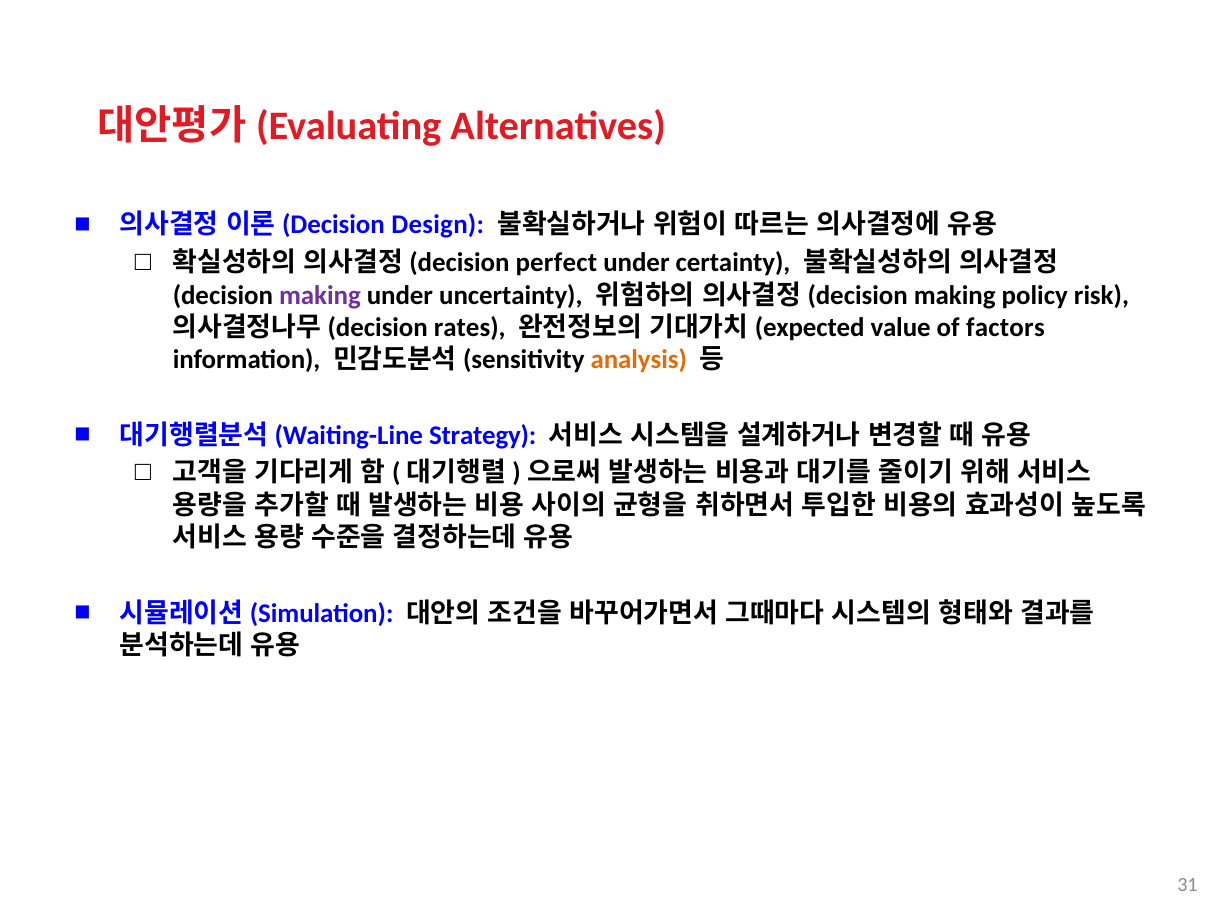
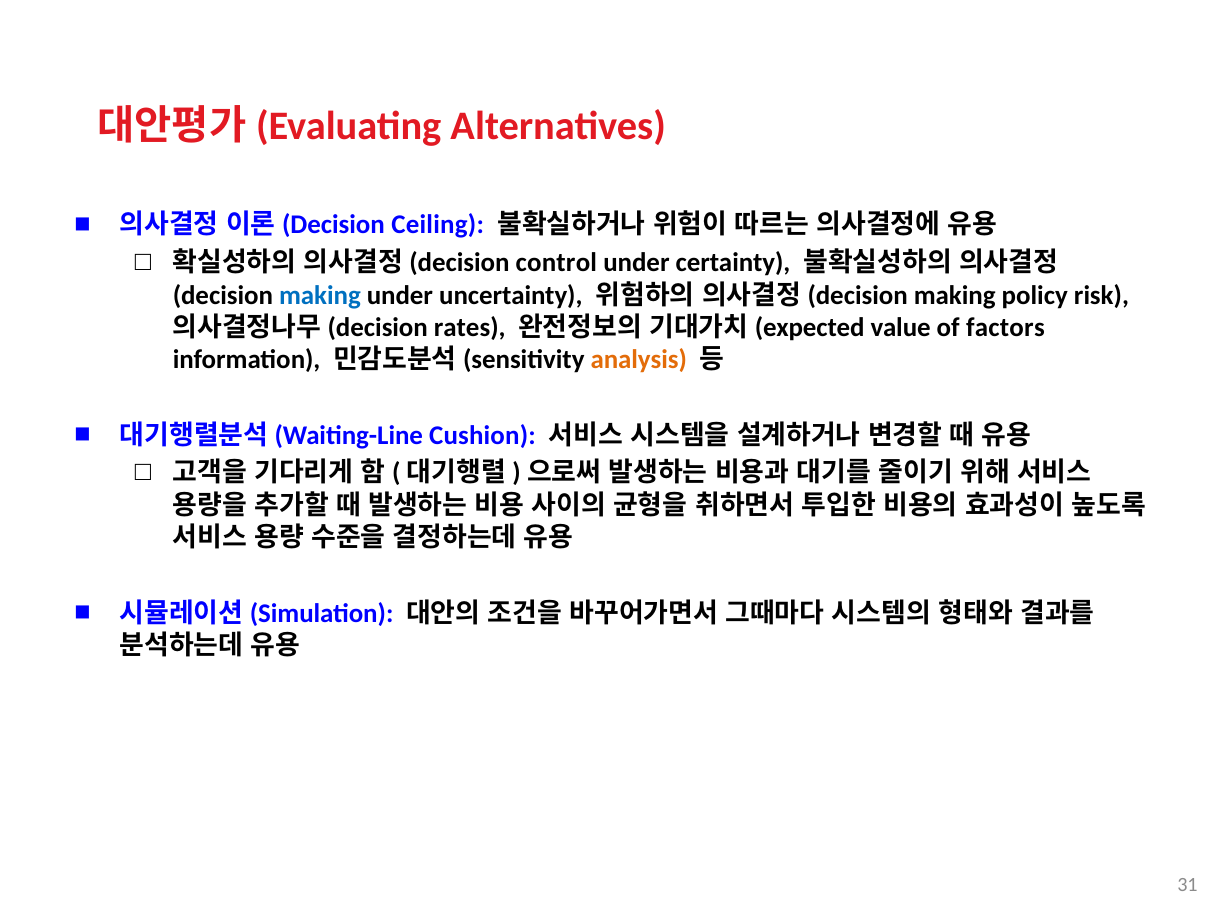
Design: Design -> Ceiling (438, 225)
perfect: perfect -> control (556, 263)
making colour: purple -> blue (320, 295)
Strategy: Strategy -> Cushion (482, 435)
